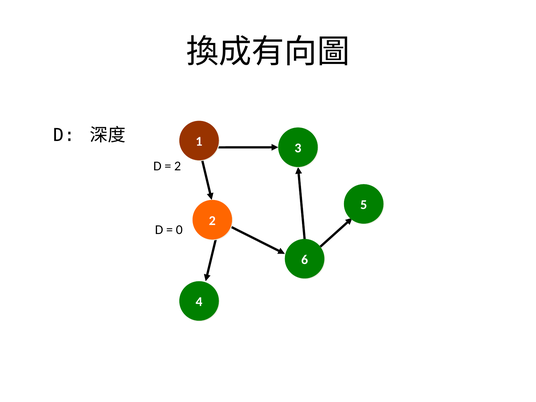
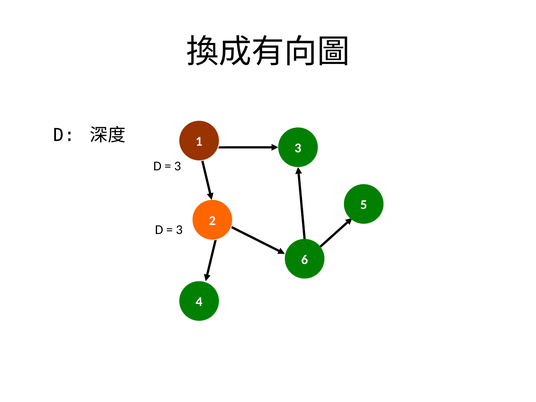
2: 2 -> 3 (178, 166)
0: 0 -> 3 (179, 230)
